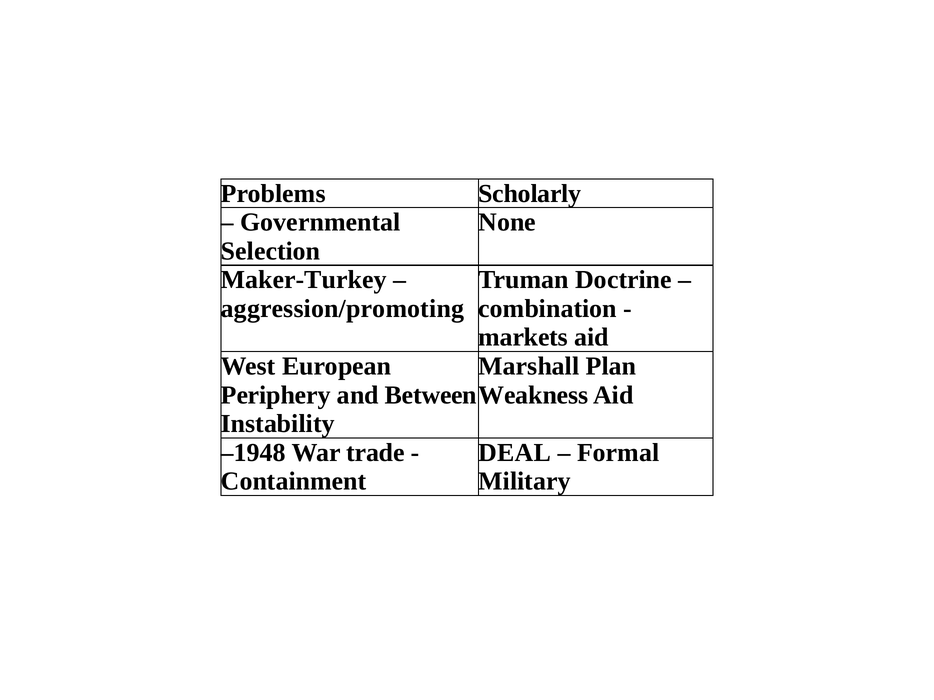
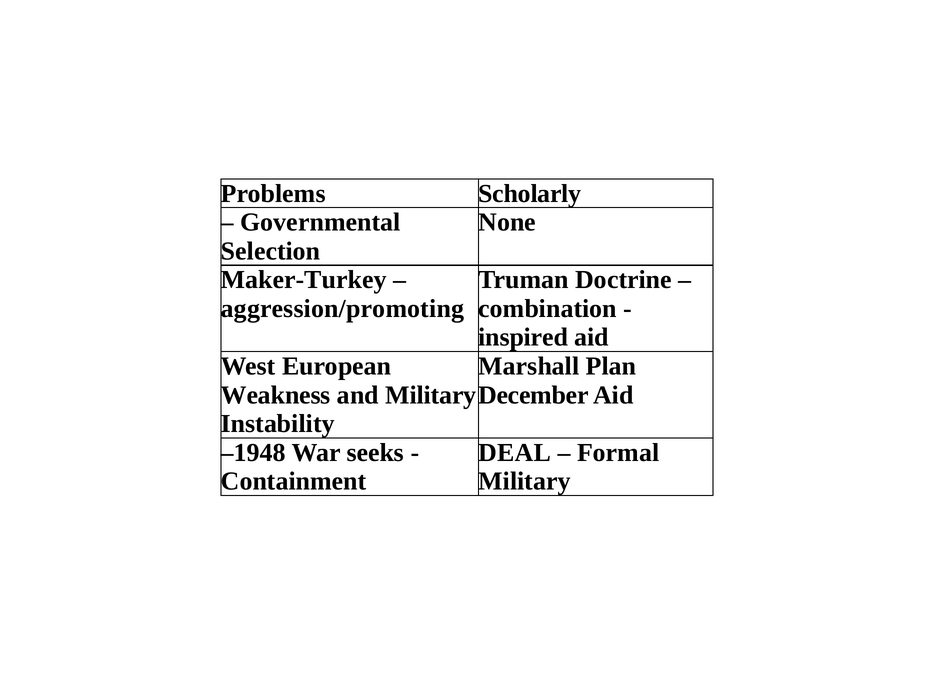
markets: markets -> inspired (523, 338)
Periphery: Periphery -> Weakness (276, 395)
and Between: Between -> Military (431, 395)
Weakness: Weakness -> December (533, 395)
trade: trade -> seeks (375, 453)
